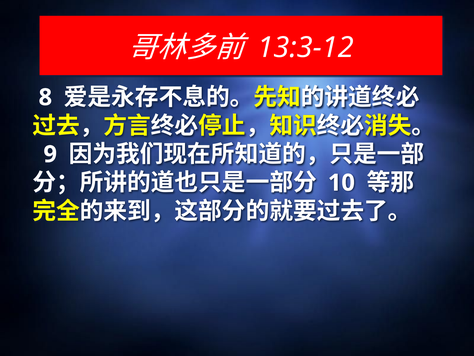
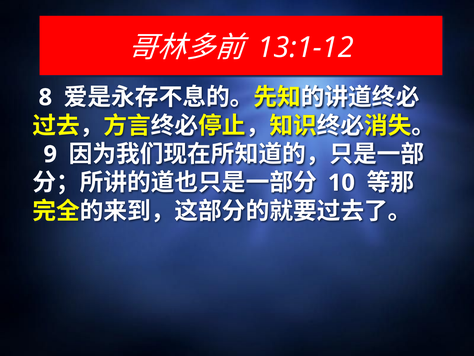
13:3-12: 13:3-12 -> 13:1-12 (306, 47)
